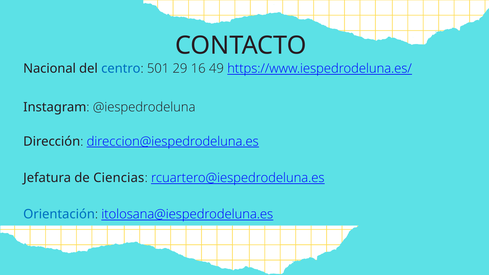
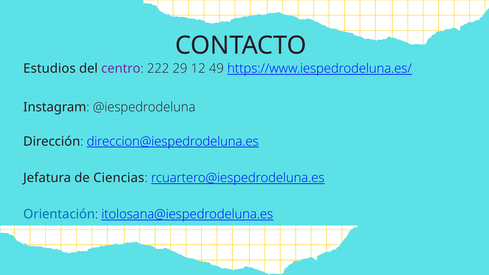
Nacional: Nacional -> Estudios (49, 69)
centro colour: blue -> purple (121, 69)
501: 501 -> 222 (158, 69)
16: 16 -> 12 (198, 69)
